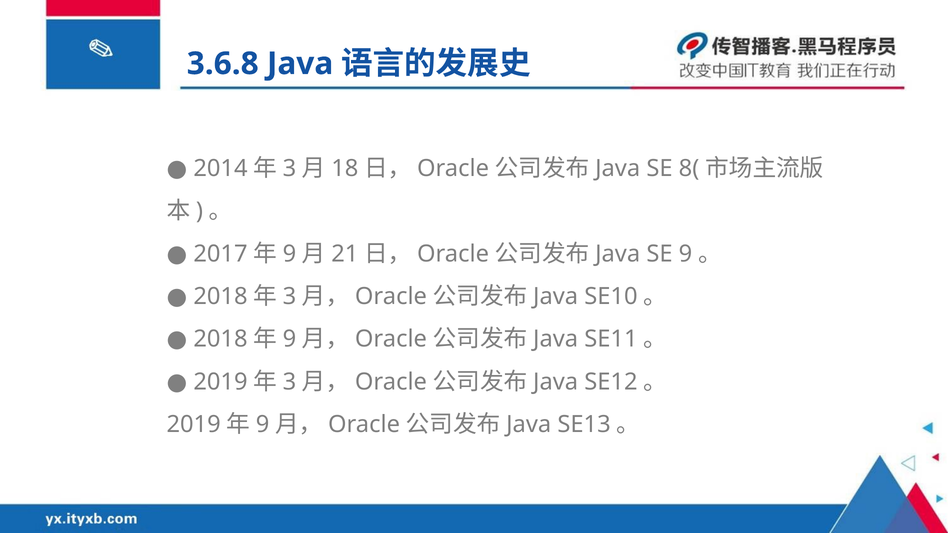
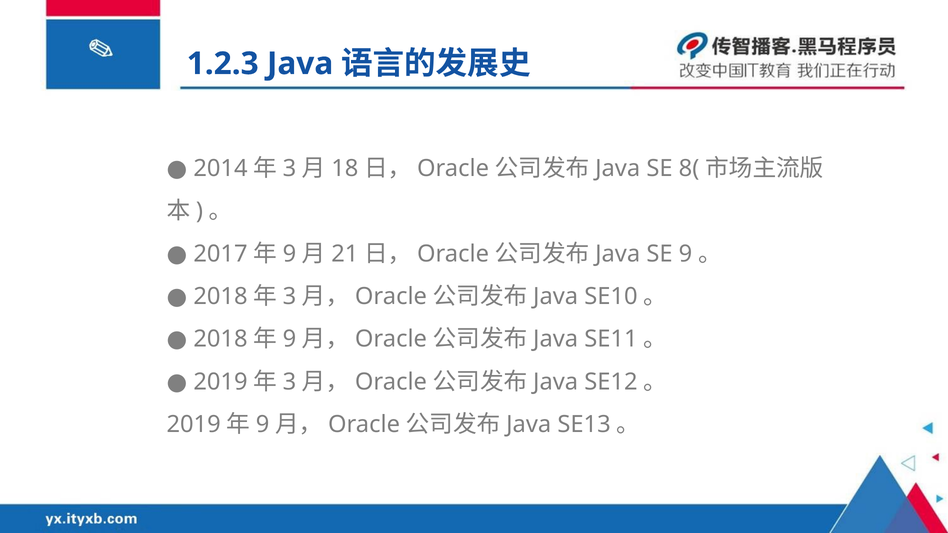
3.6.8: 3.6.8 -> 1.2.3 (223, 64)
